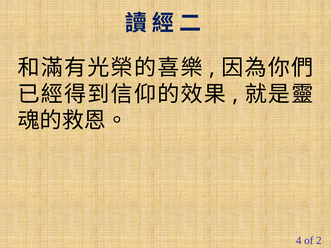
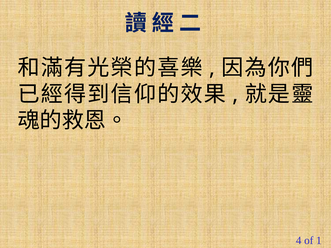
2: 2 -> 1 (319, 241)
